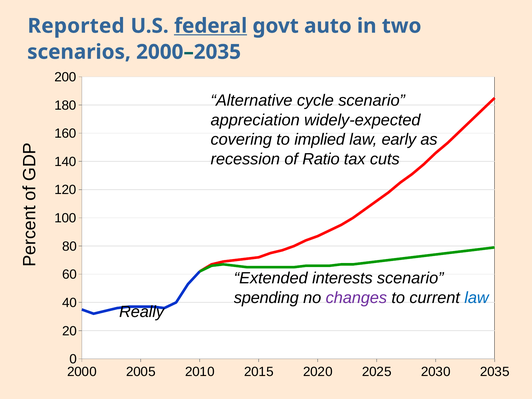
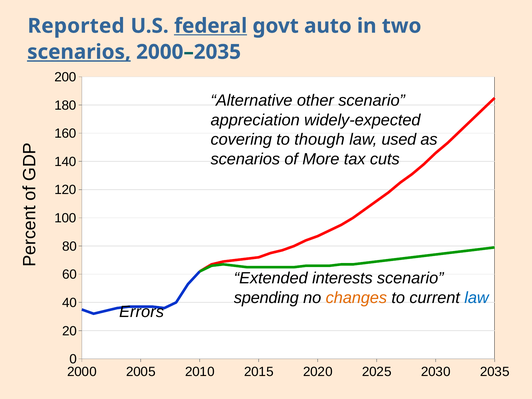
scenarios underline: none -> present (79, 52)
cycle: cycle -> other (315, 100)
implied: implied -> though (320, 139)
early: early -> used (399, 139)
recession: recession -> scenarios (245, 159)
Ratio: Ratio -> More (321, 159)
changes colour: purple -> orange (356, 298)
Really: Really -> Errors (142, 312)
